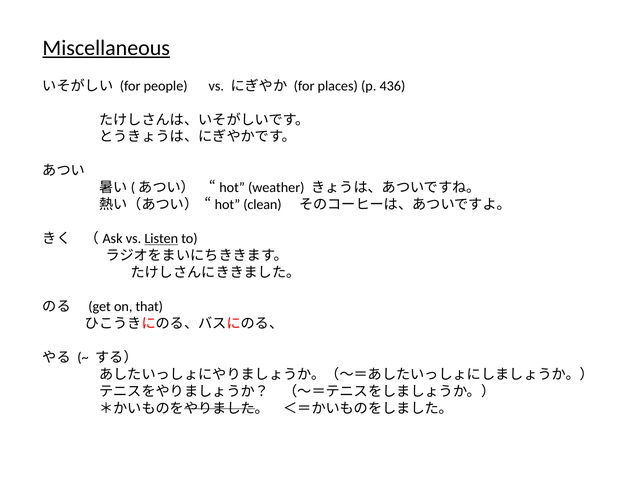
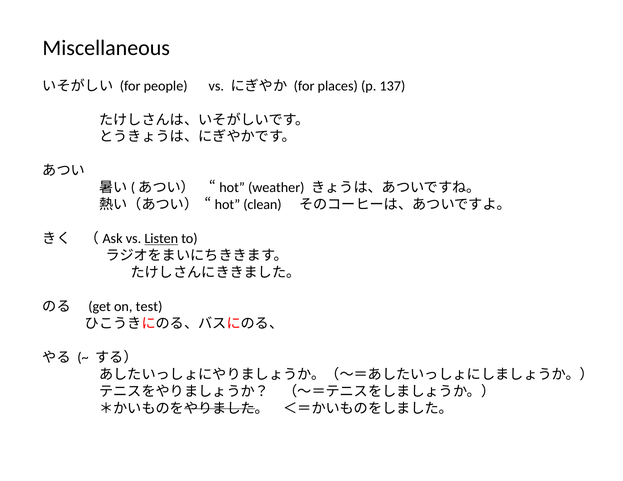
Miscellaneous underline: present -> none (106, 48)
436: 436 -> 137 (392, 86)
that: that -> test (149, 307)
